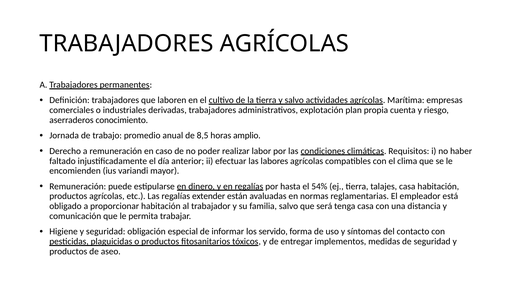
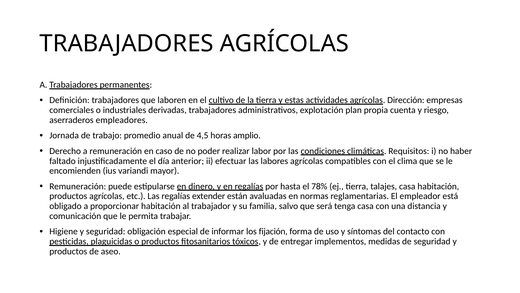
y salvo: salvo -> estas (294, 100)
Marítima: Marítima -> Dirección (406, 100)
conocimiento: conocimiento -> empleadores (122, 120)
8,5: 8,5 -> 4,5 (203, 135)
54%: 54% -> 78% (319, 186)
servido: servido -> fijación (273, 231)
